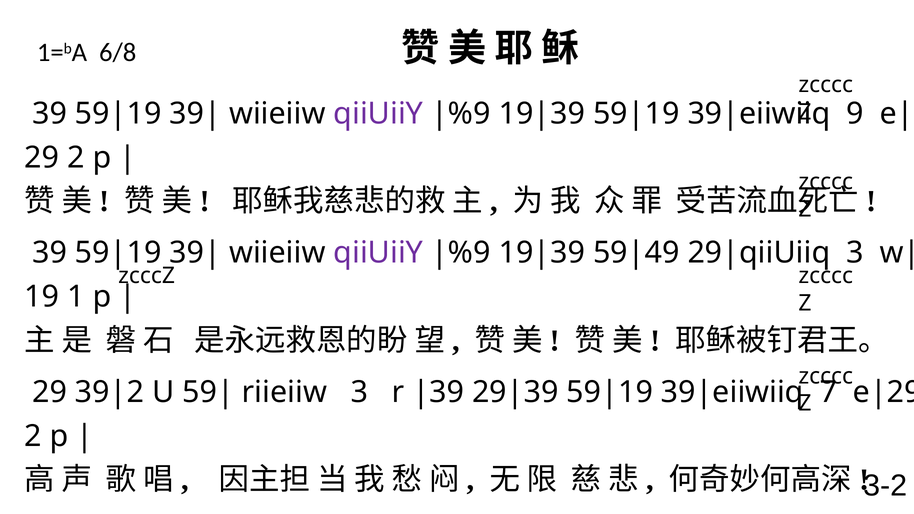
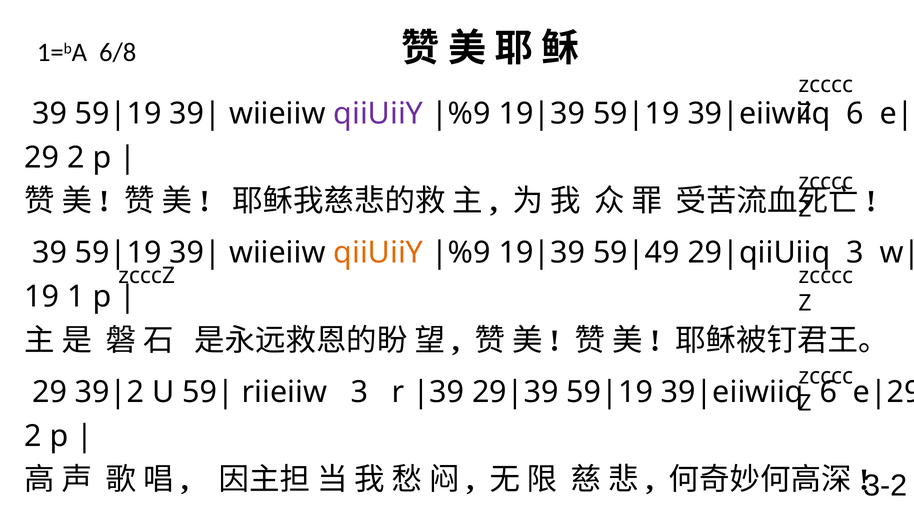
9: 9 -> 6 (855, 114)
qiiUiiY colour: purple -> orange (378, 253)
7: 7 -> 6 (828, 392)
